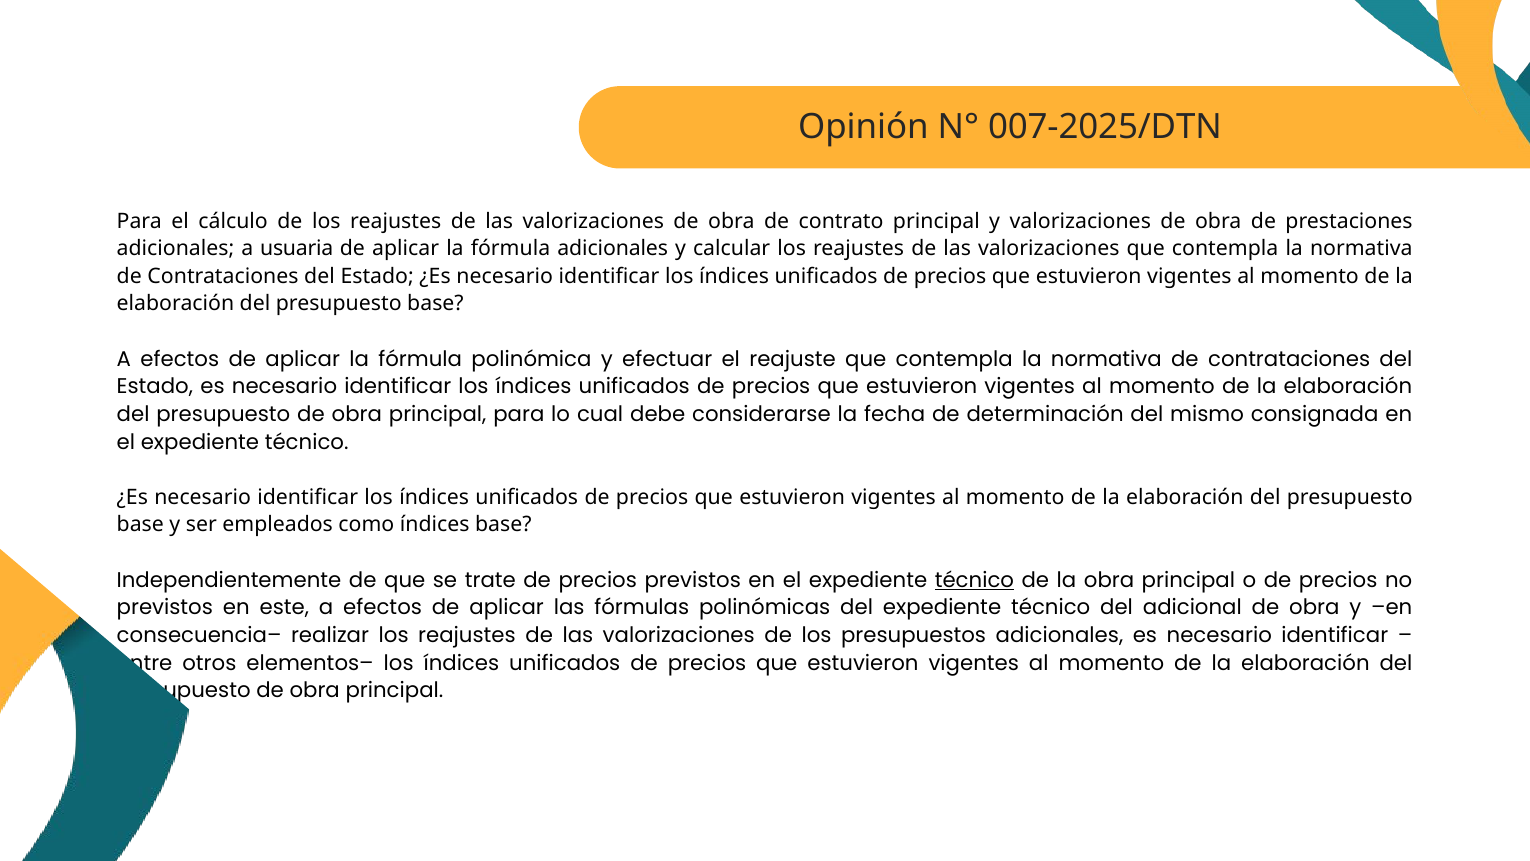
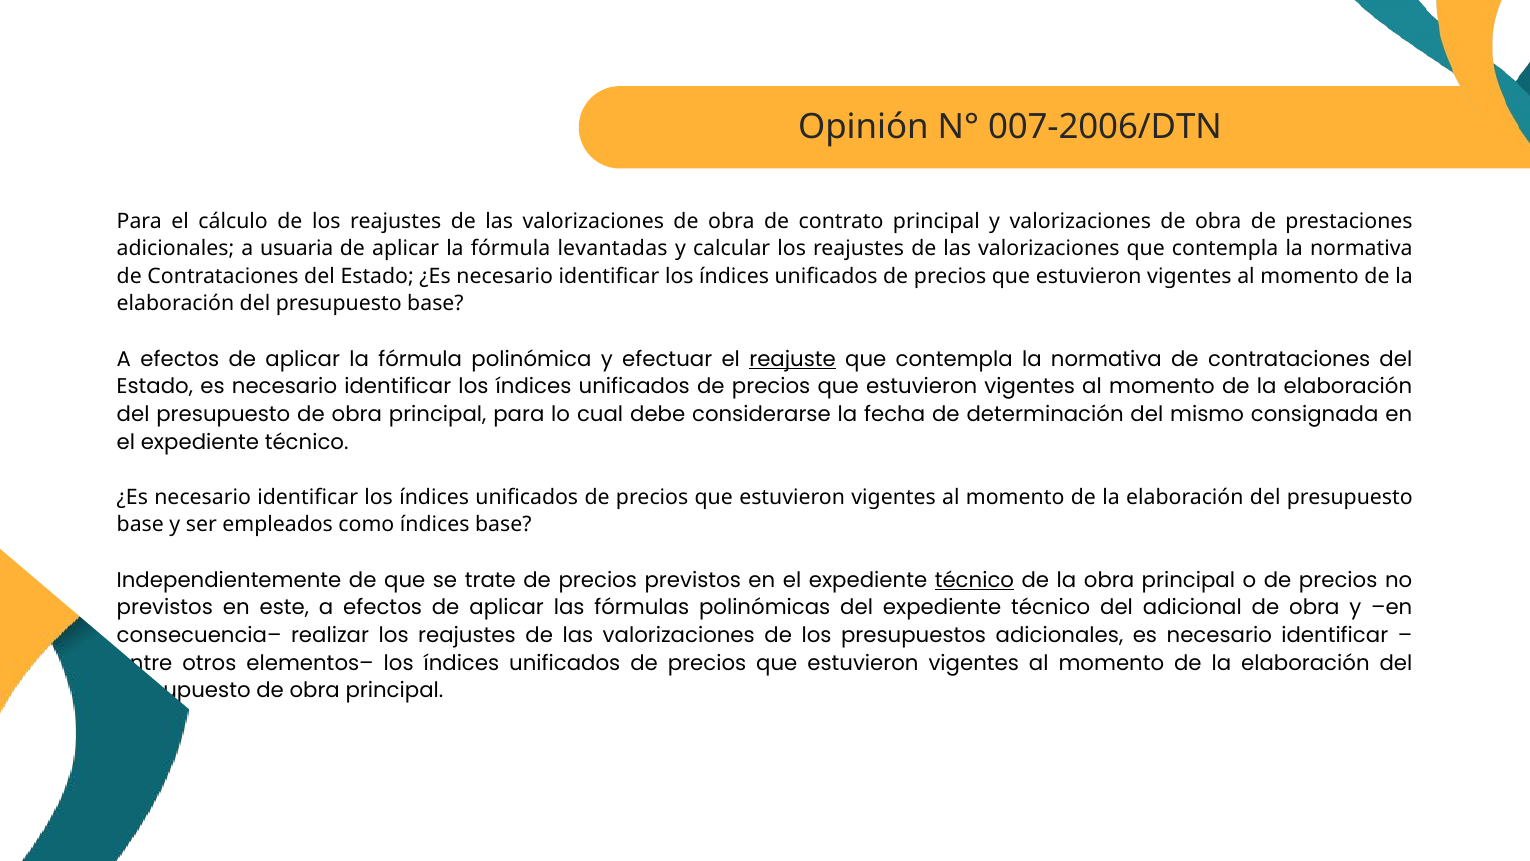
007-2025/DTN: 007-2025/DTN -> 007-2006/DTN (1105, 127)
fórmula adicionales: adicionales -> levantadas (613, 249)
reajuste underline: none -> present (793, 359)
